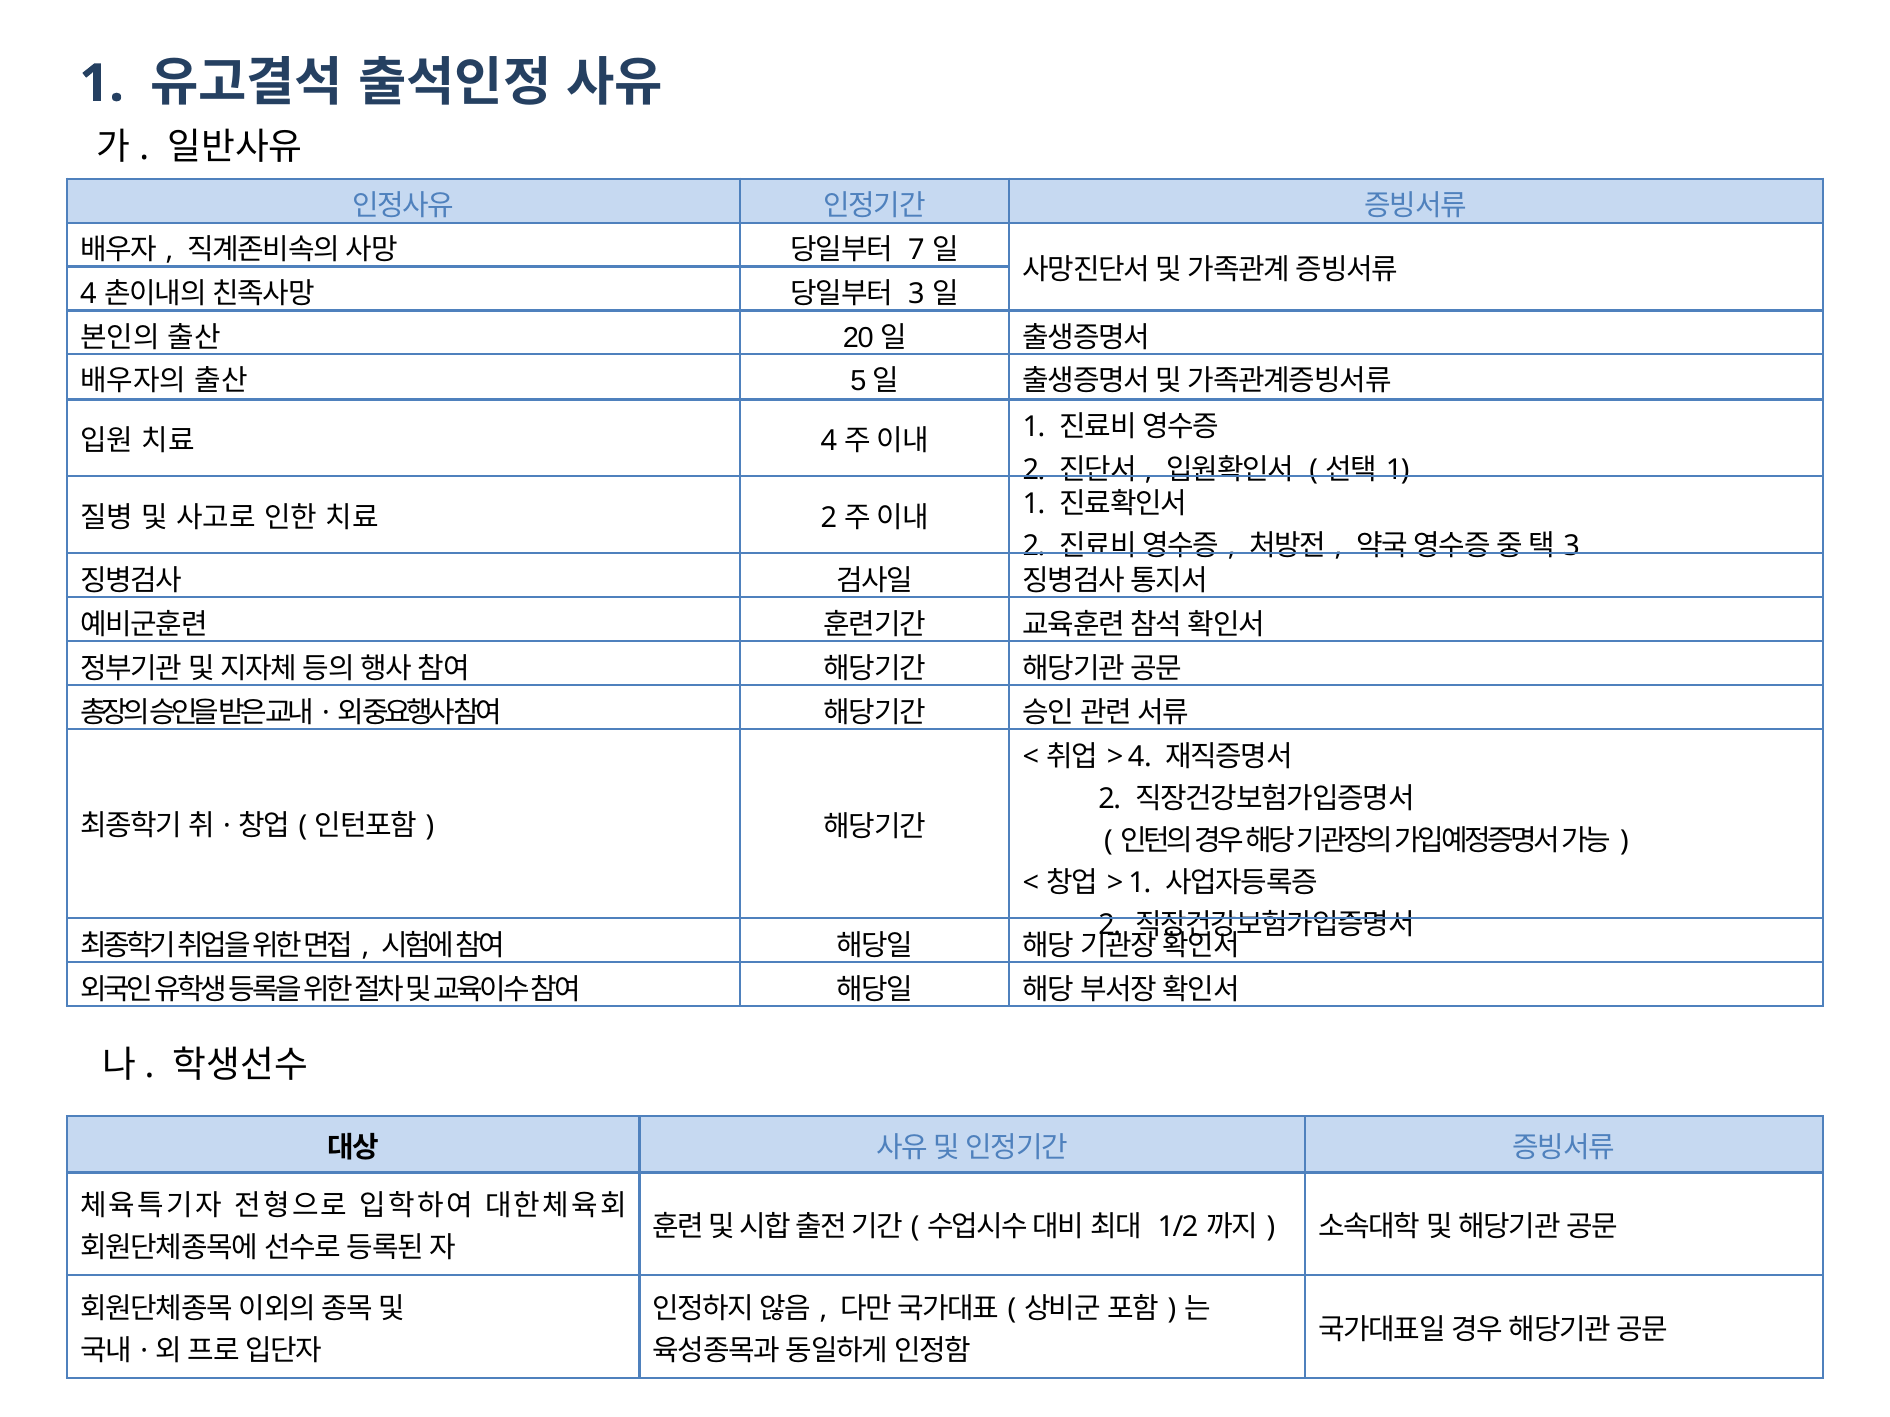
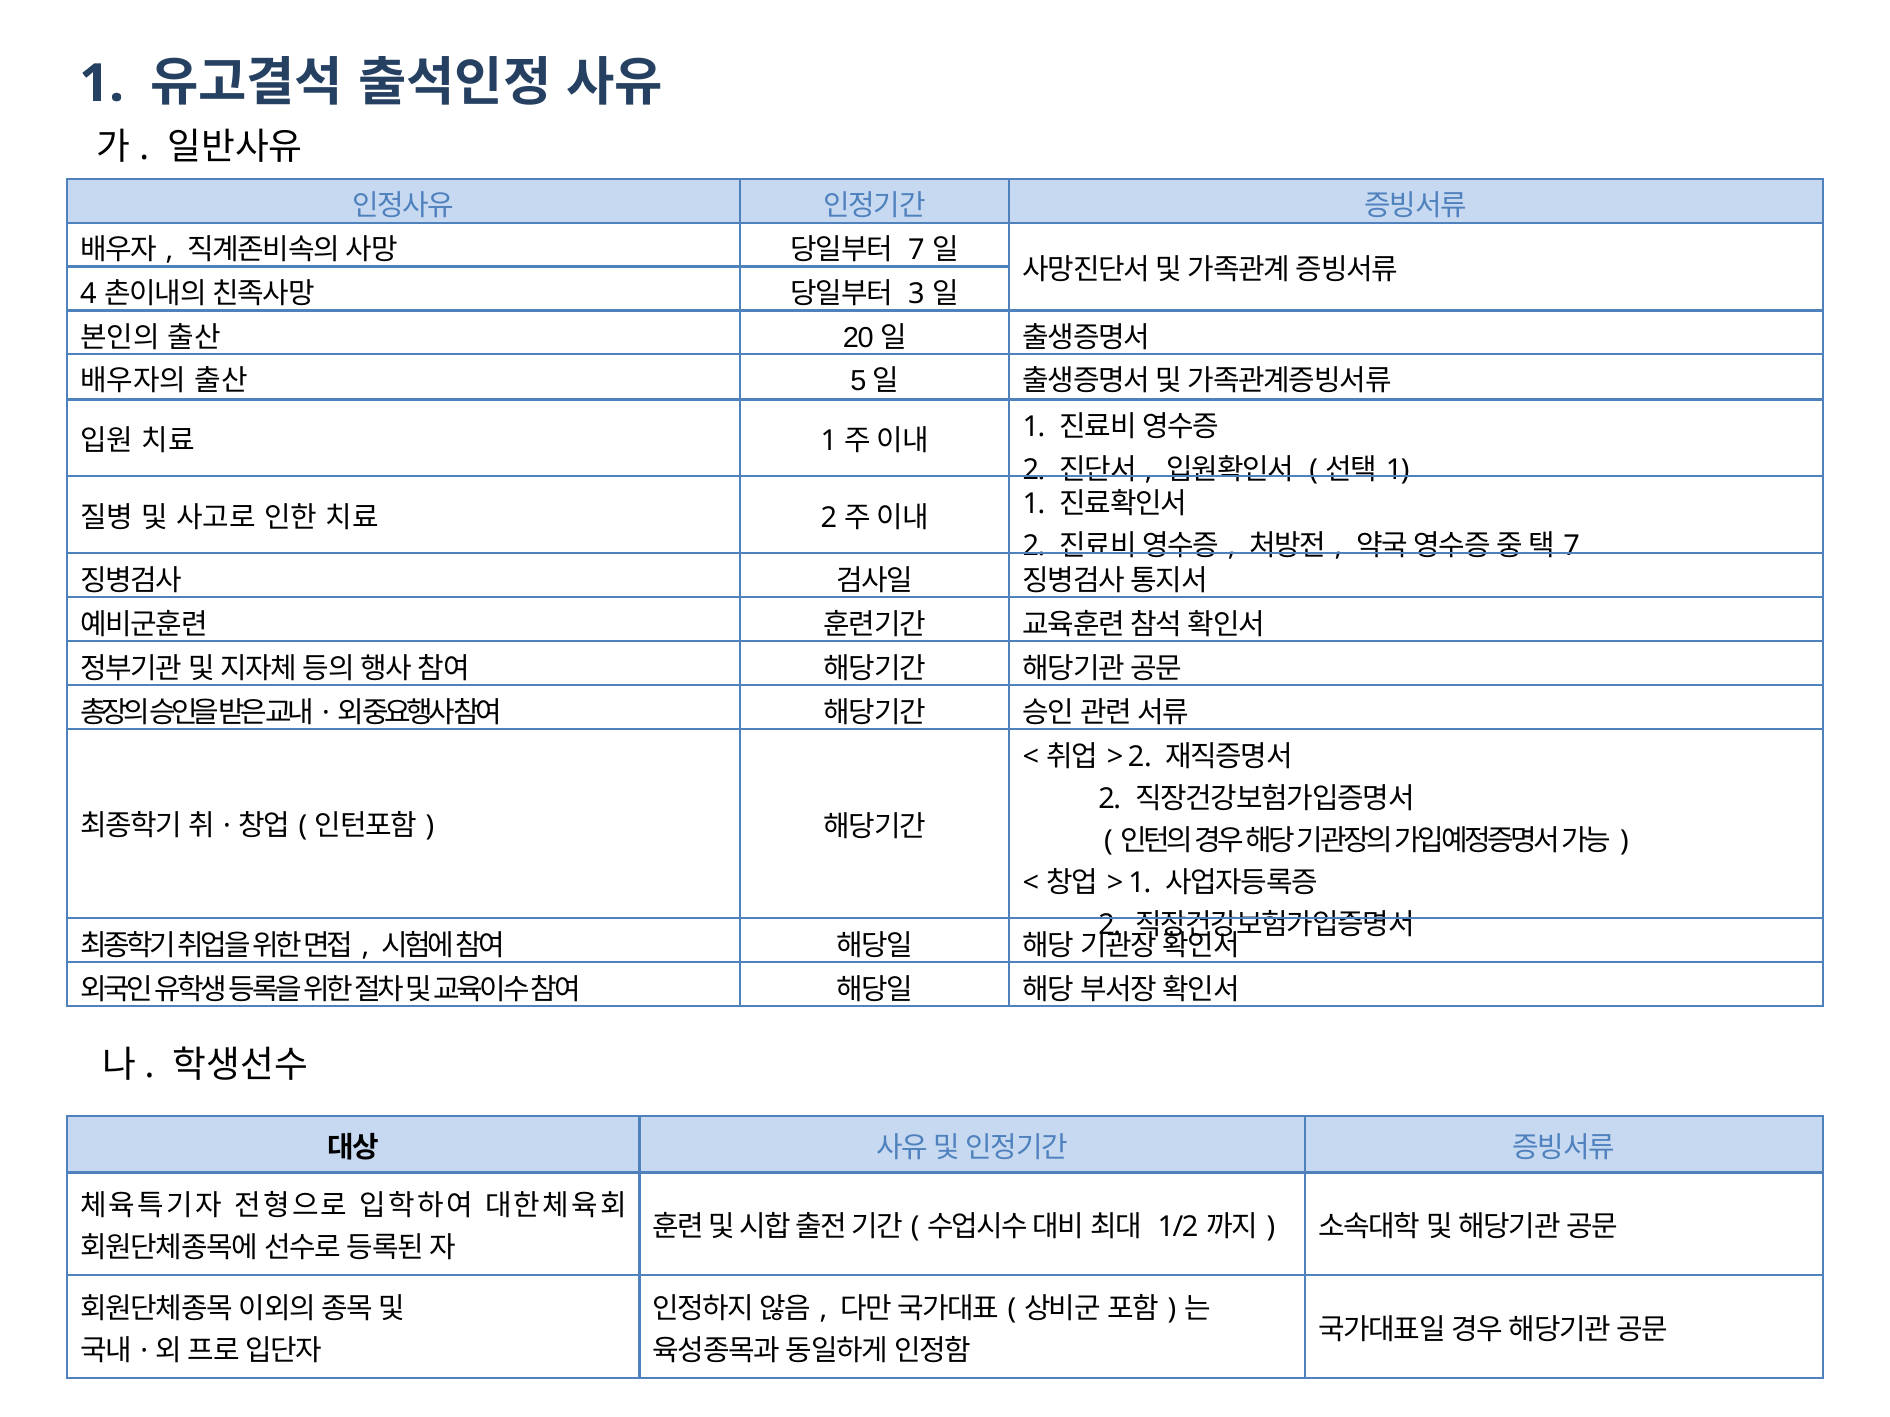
4: 4 -> 1 (829, 441)
3: 3 -> 7 (1572, 546)
4: 4 -> 2 (1140, 757)
